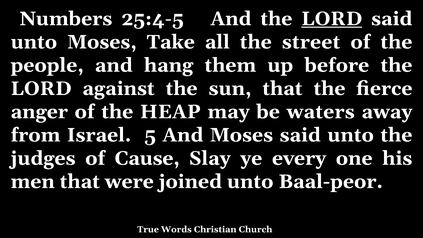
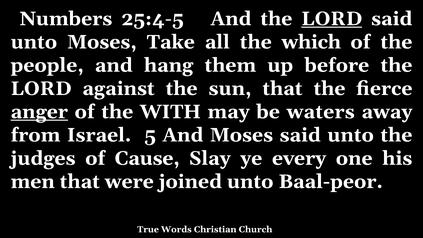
street: street -> which (311, 42)
anger underline: none -> present (39, 112)
HEAP: HEAP -> WITH (170, 112)
